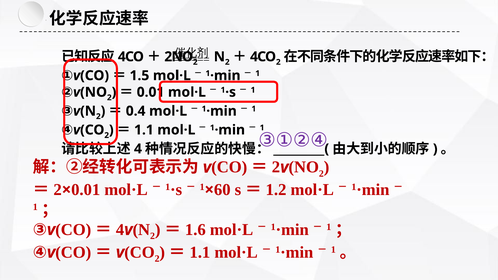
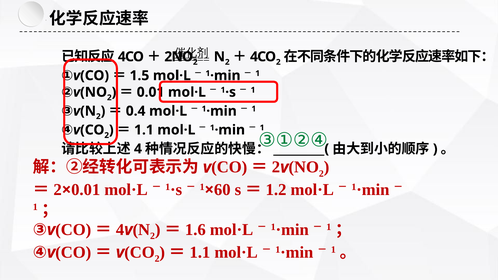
③①②④ colour: purple -> green (293, 140)
